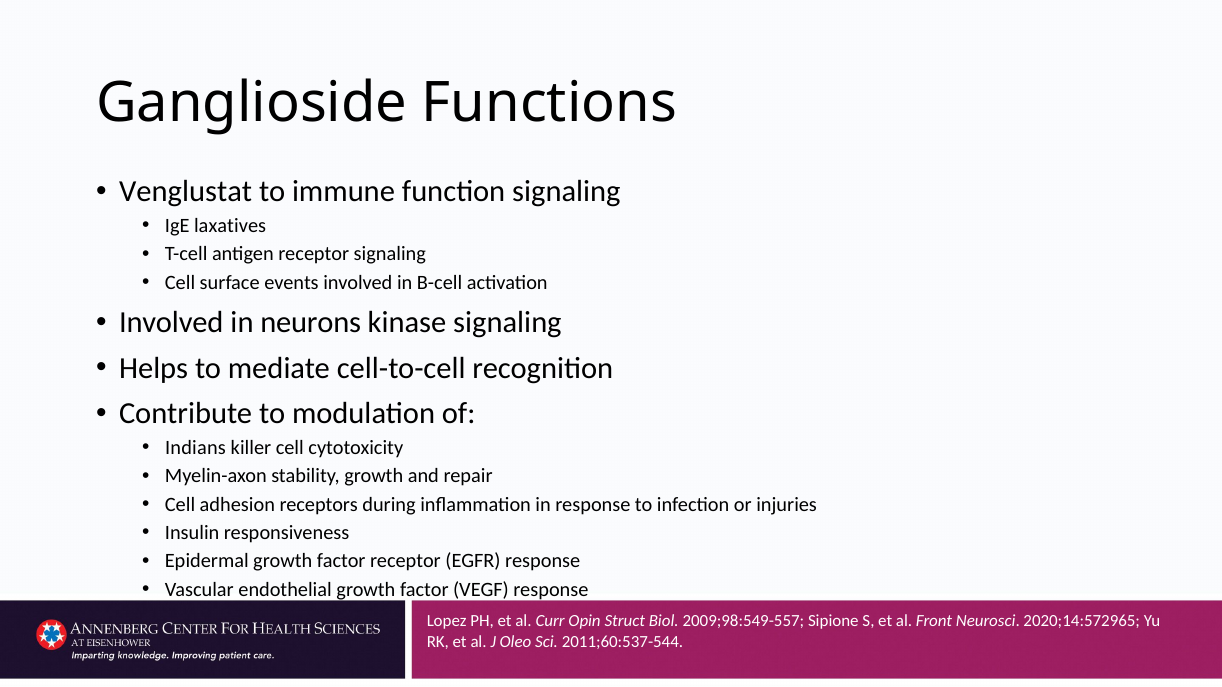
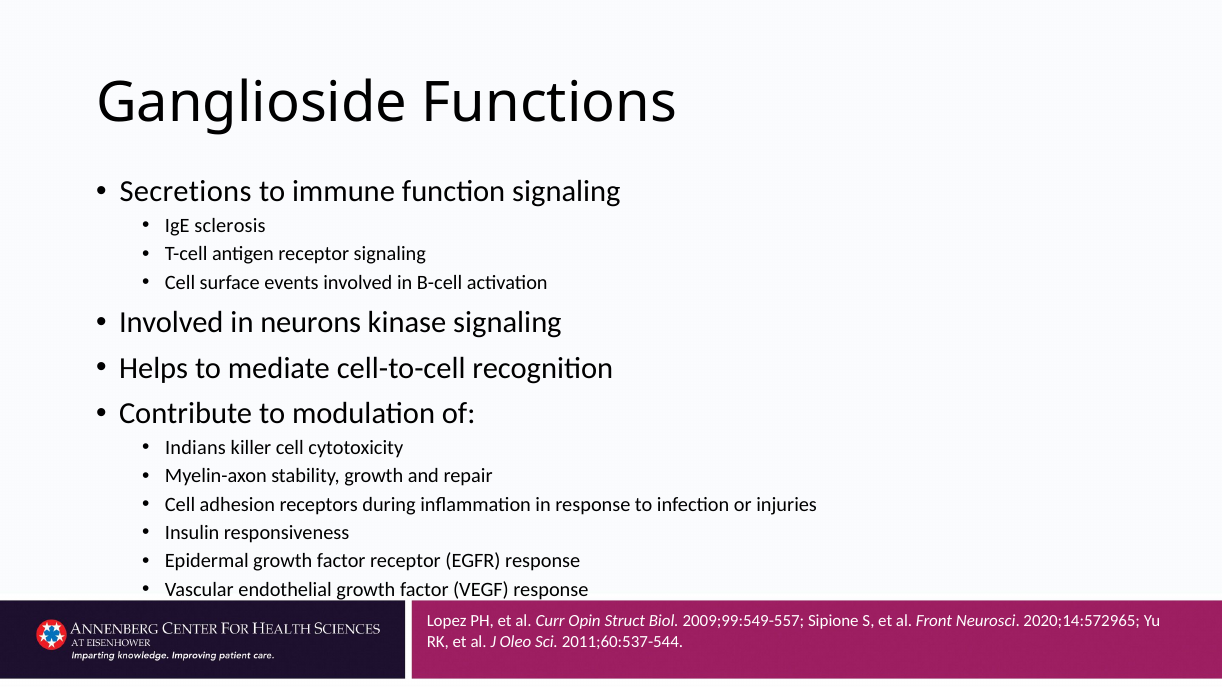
Venglustat: Venglustat -> Secretions (185, 192)
laxatives: laxatives -> sclerosis (230, 226)
2009;98:549-557: 2009;98:549-557 -> 2009;99:549-557 (743, 622)
